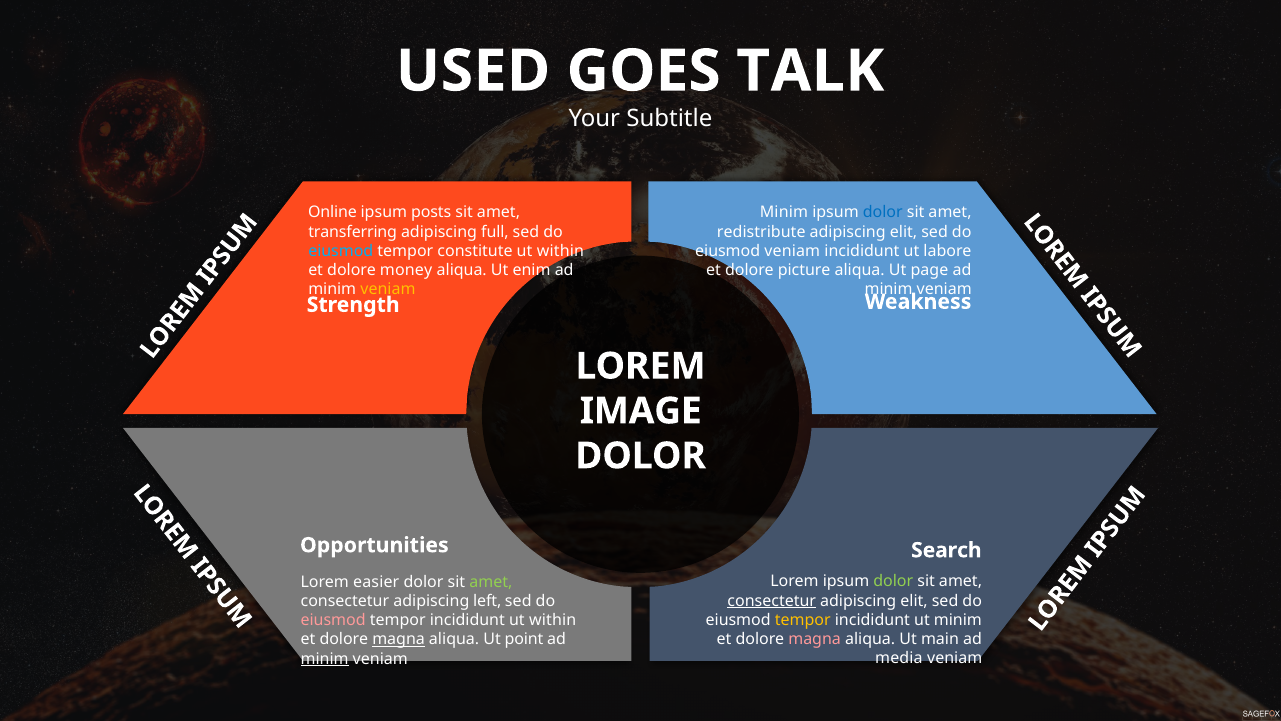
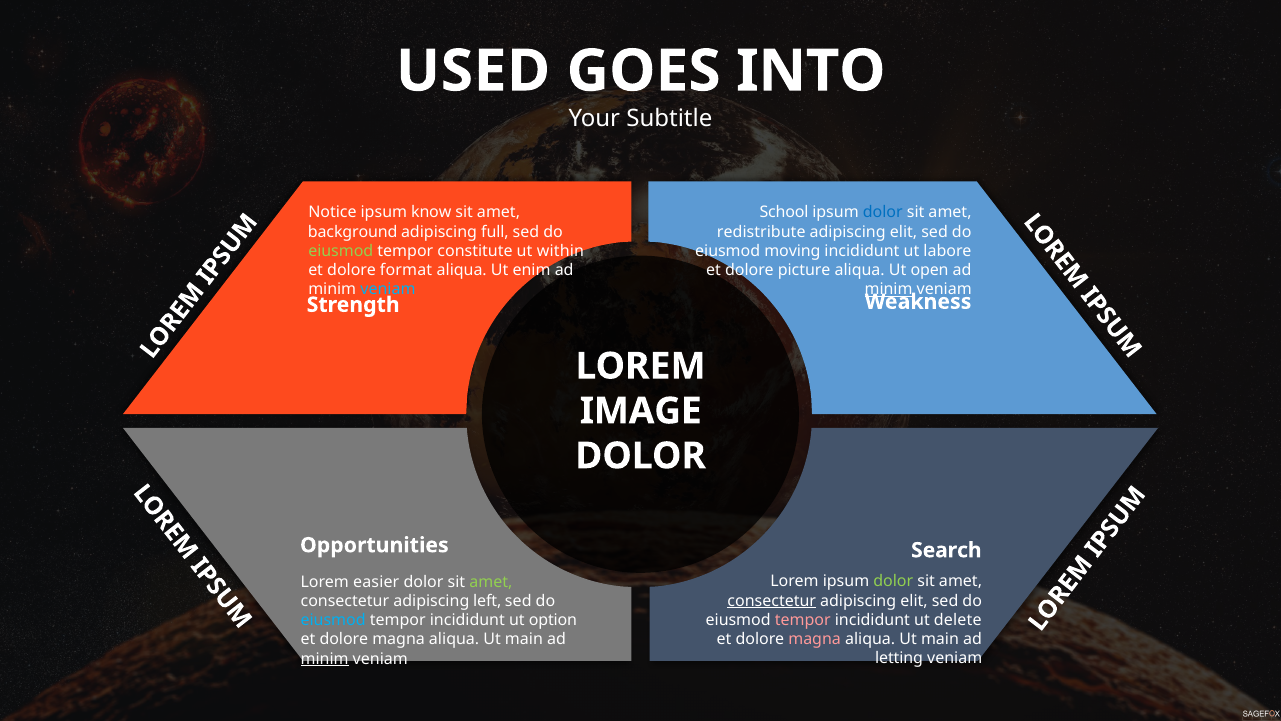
TALK: TALK -> INTO (811, 71)
Online: Online -> Notice (332, 212)
posts: posts -> know (431, 212)
Minim: Minim -> School (784, 212)
transferring: transferring -> background (353, 232)
eiusmod colour: light blue -> light green (341, 251)
eiusmod veniam: veniam -> moving (792, 251)
money: money -> format (406, 270)
page: page -> open (930, 270)
veniam colour: yellow -> light blue (388, 289)
minim underline: none -> present (889, 289)
tempor colour: yellow -> pink (803, 620)
ut minim: minim -> delete (958, 620)
eiusmod colour: pink -> light blue (333, 620)
incididunt ut within: within -> option (553, 620)
magna underline: present -> none (399, 639)
point: point -> main (524, 639)
media: media -> letting (899, 658)
